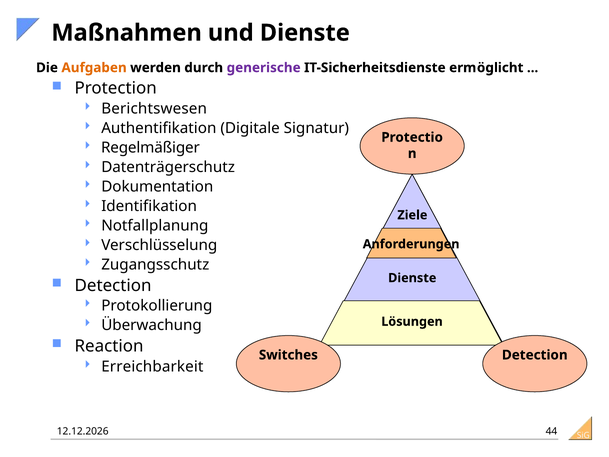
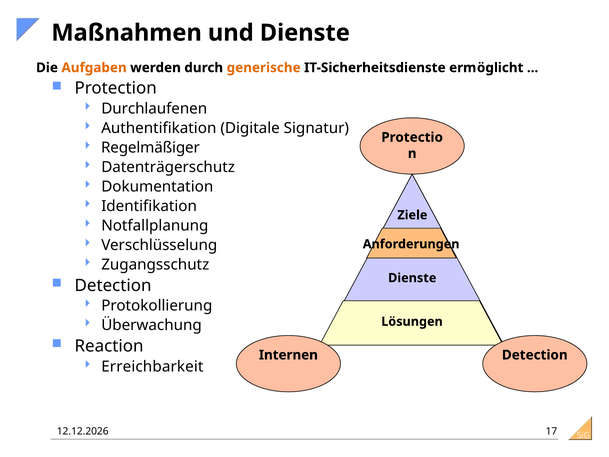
generische colour: purple -> orange (264, 68)
Berichtswesen: Berichtswesen -> Durchlaufenen (154, 109)
Switches: Switches -> Internen (288, 355)
44: 44 -> 17 (551, 431)
